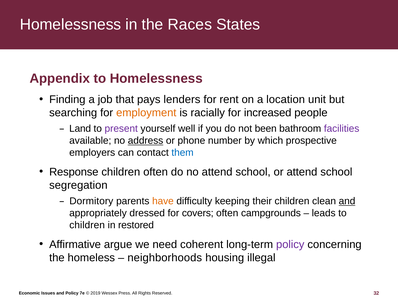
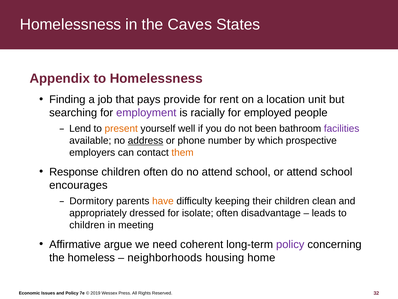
Races: Races -> Caves (190, 25)
lenders: lenders -> provide (182, 99)
employment colour: orange -> purple (146, 113)
increased: increased -> employed (268, 113)
Land: Land -> Lend (80, 128)
present colour: purple -> orange (121, 128)
them colour: blue -> orange (183, 152)
segregation: segregation -> encourages (78, 185)
and underline: present -> none (347, 201)
covers: covers -> isolate (198, 213)
campgrounds: campgrounds -> disadvantage (271, 213)
restored: restored -> meeting (136, 225)
illegal: illegal -> home (261, 257)
